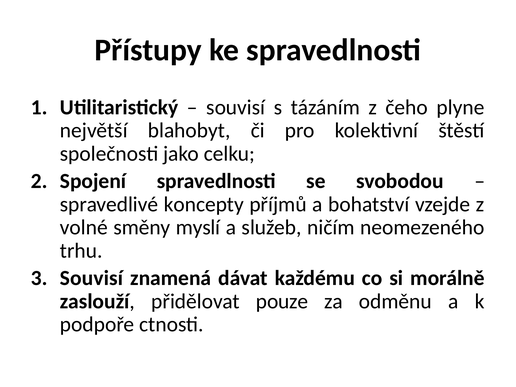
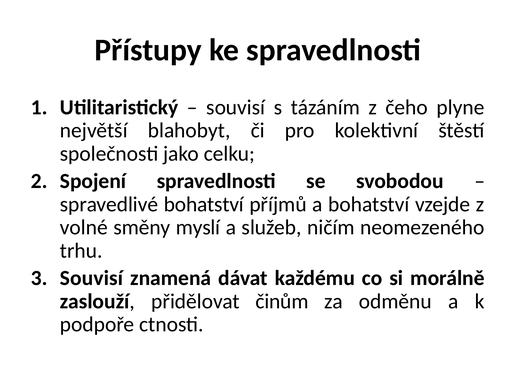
spravedlivé koncepty: koncepty -> bohatství (204, 204)
pouze: pouze -> činům (282, 301)
